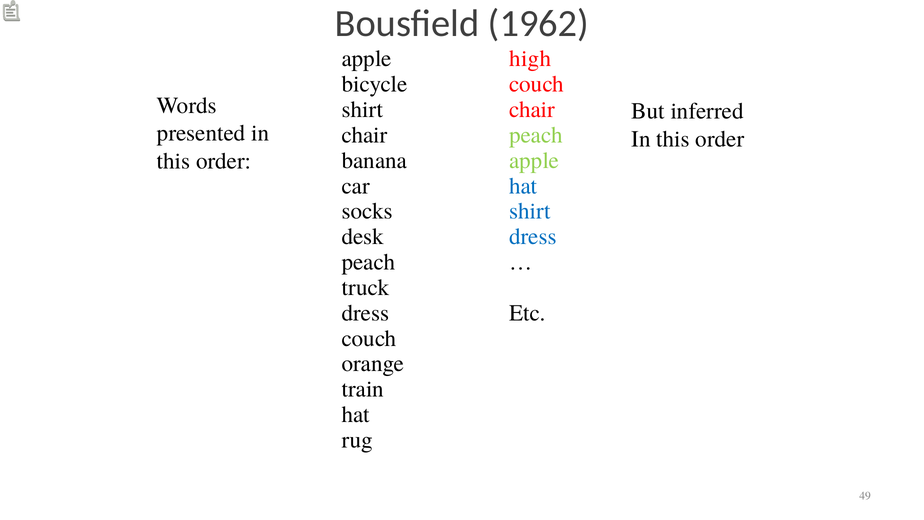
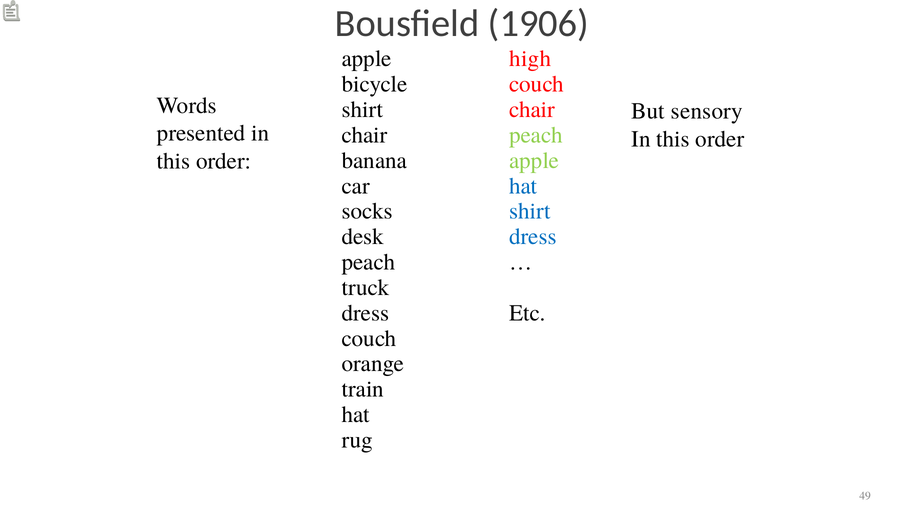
1962: 1962 -> 1906 (538, 23)
inferred: inferred -> sensory (707, 111)
